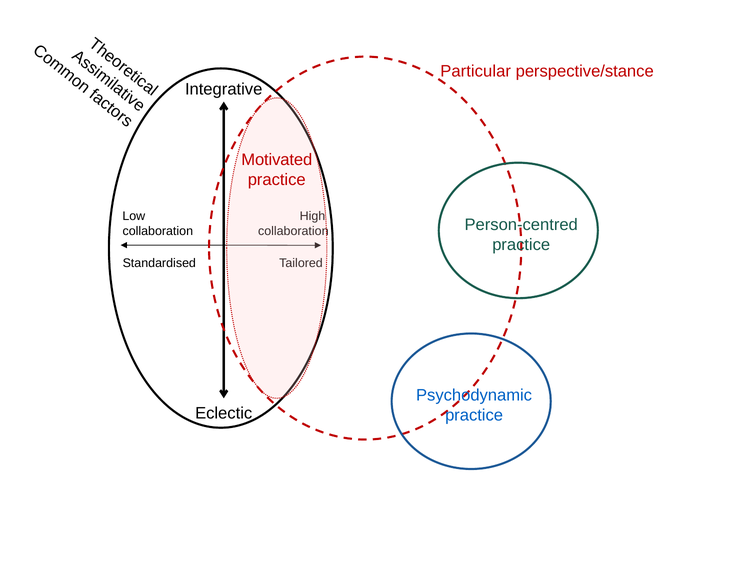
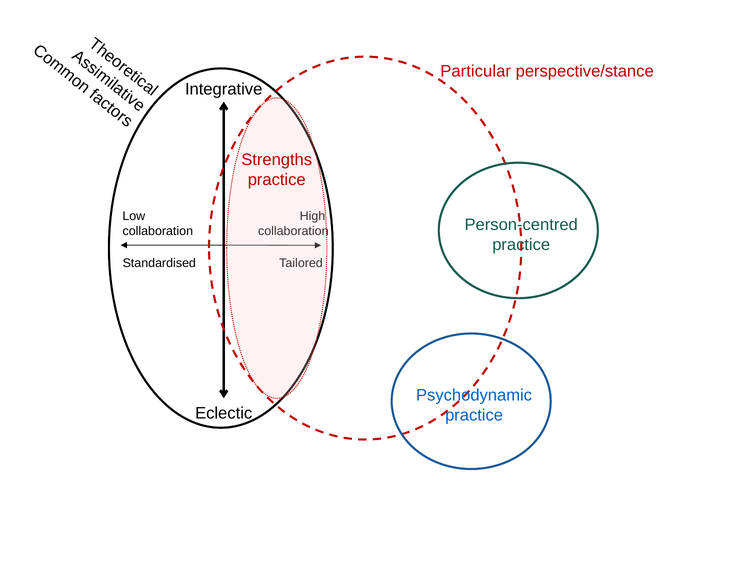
Motivated: Motivated -> Strengths (277, 160)
